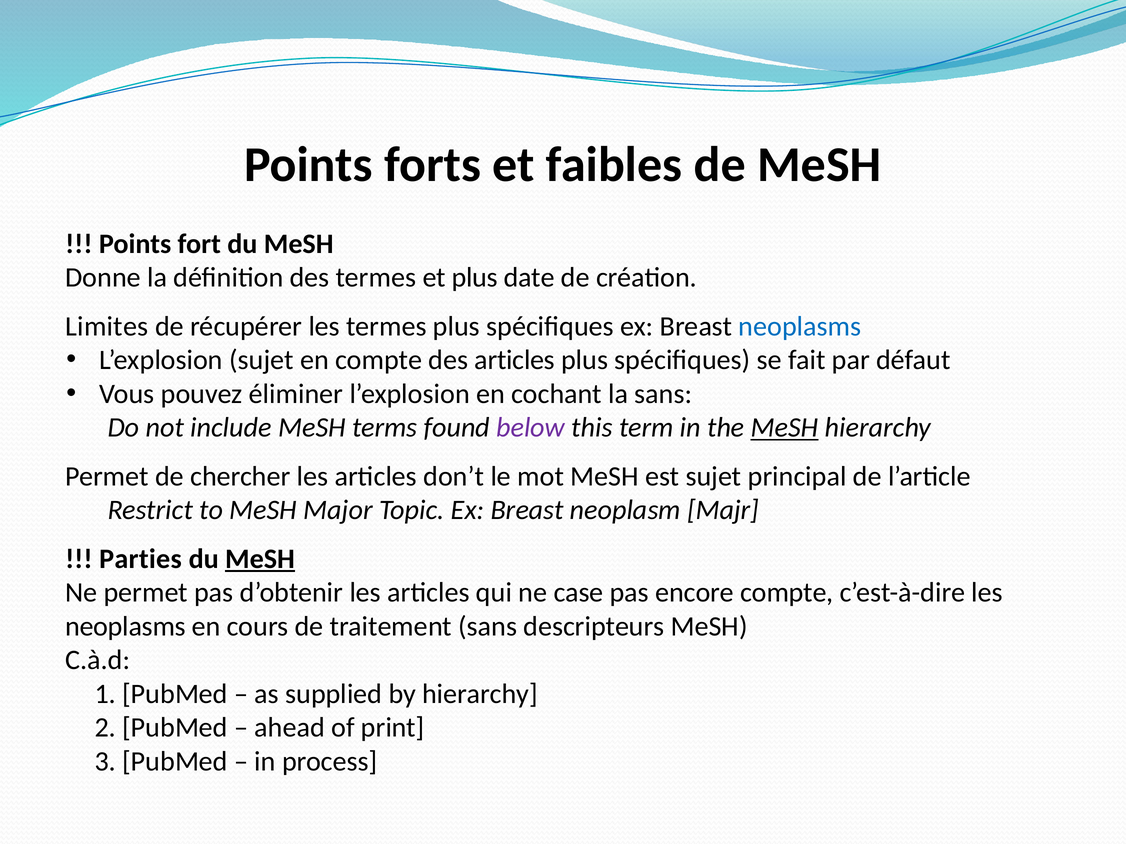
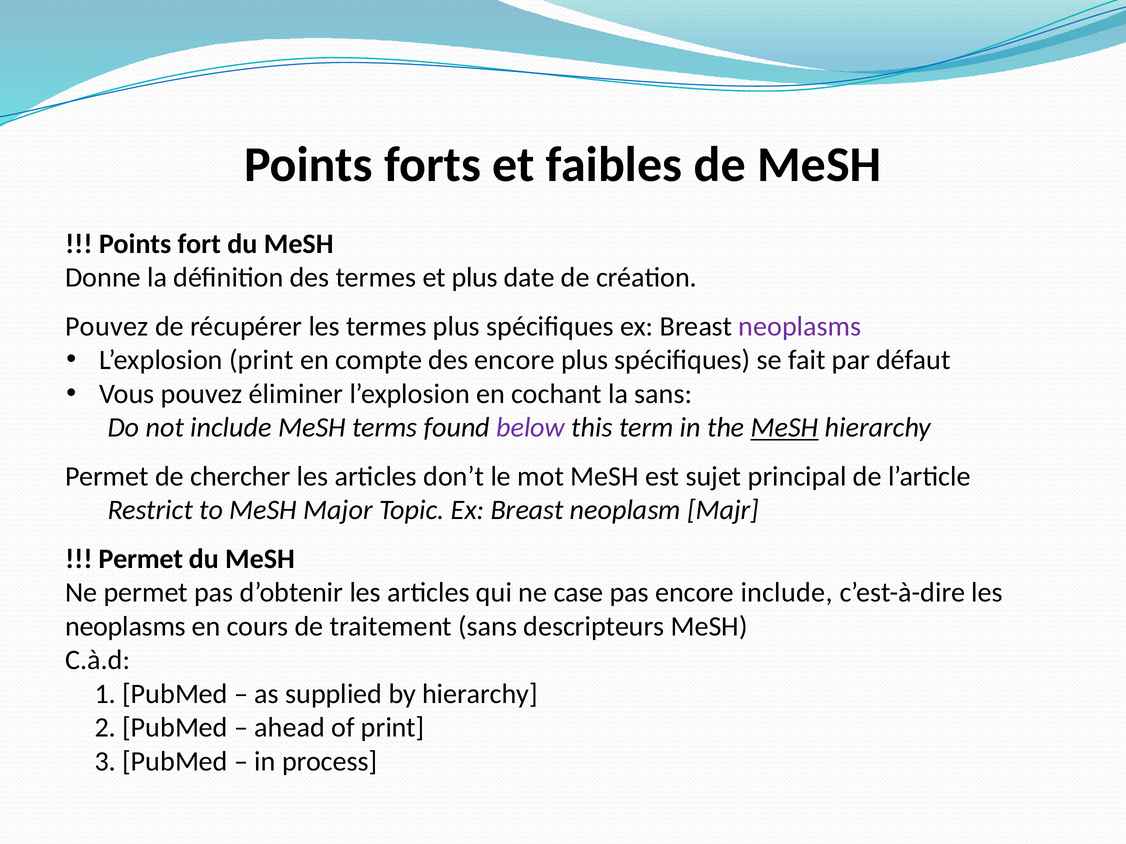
Limites: Limites -> Pouvez (107, 327)
neoplasms colour: blue -> purple (800, 327)
L’explosion sujet: sujet -> print (261, 360)
des articles: articles -> encore (514, 360)
Parties: Parties -> Permet (141, 559)
MeSH underline: present -> none (260, 559)
encore compte: compte -> include (787, 593)
